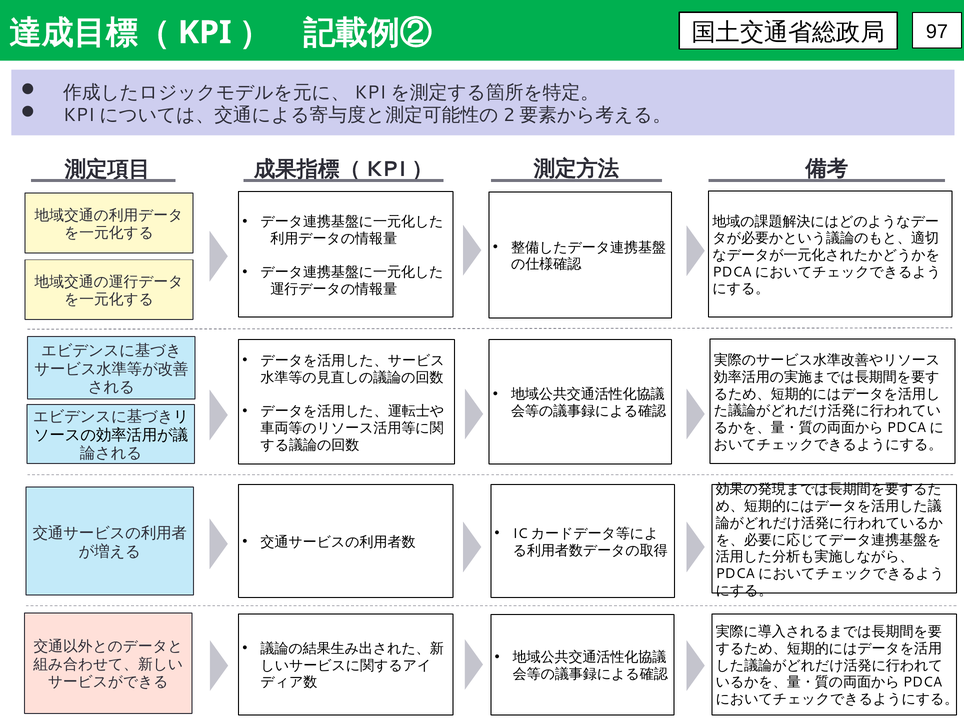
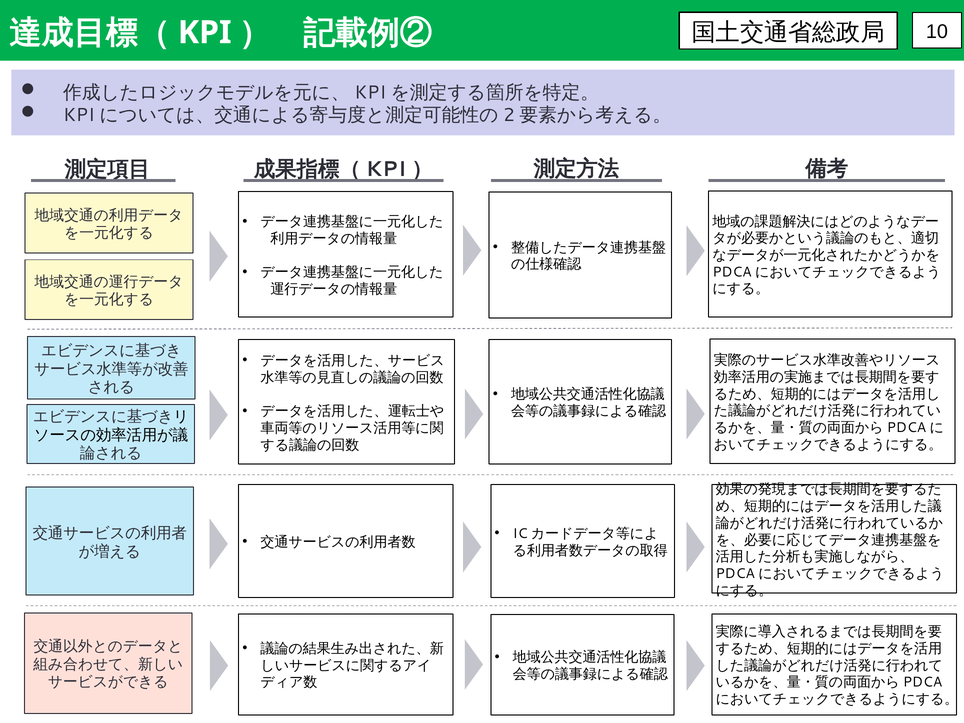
97: 97 -> 10 (937, 31)
